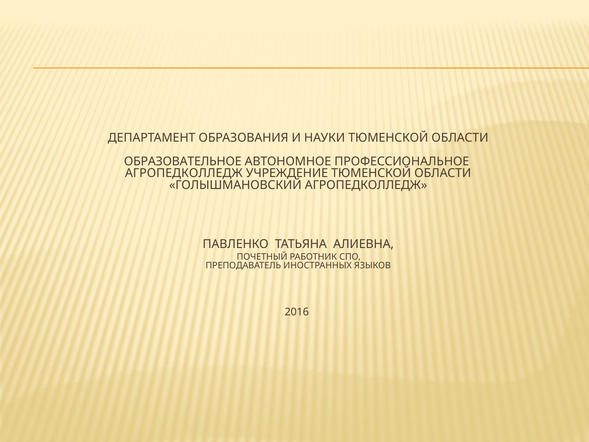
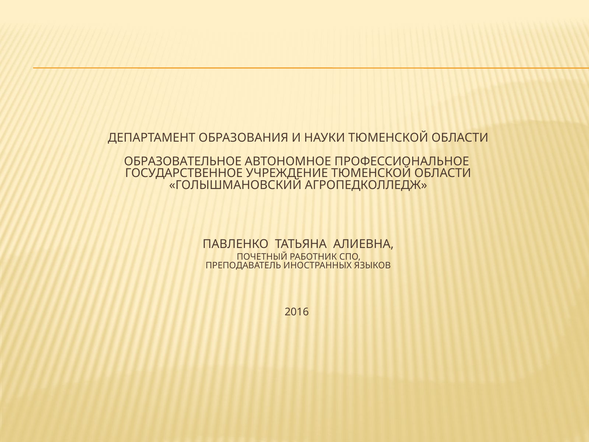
АГРОПЕДКОЛЛЕДЖ: АГРОПЕДКОЛЛЕДЖ -> ГОСУДАРСТВЕННОЕ (184, 173)
